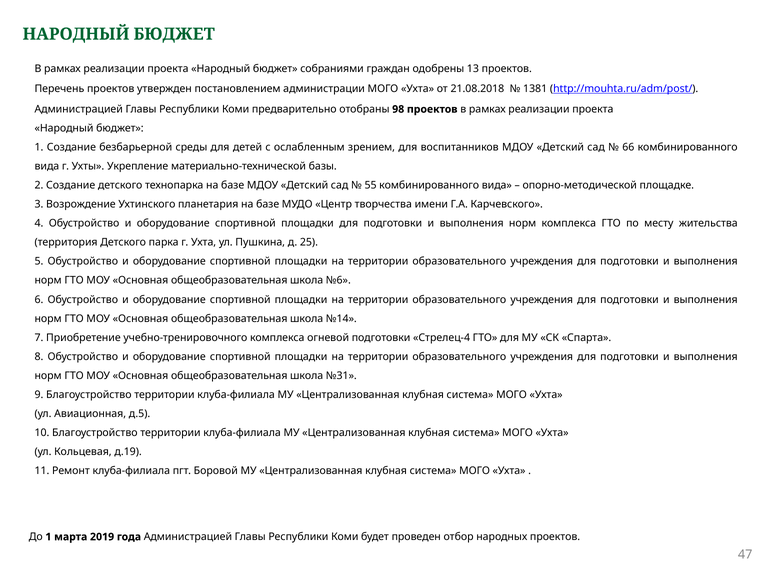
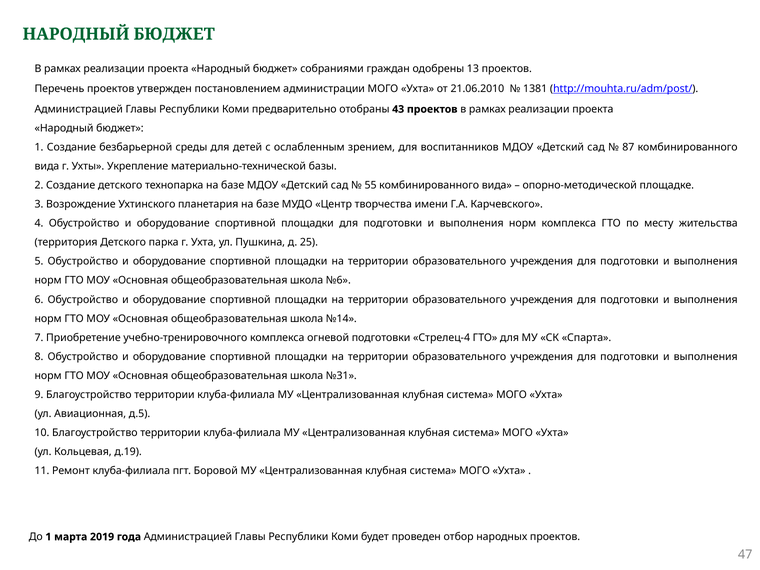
21.08.2018: 21.08.2018 -> 21.06.2010 (477, 89)
98: 98 -> 43 (398, 109)
66: 66 -> 87 (628, 147)
